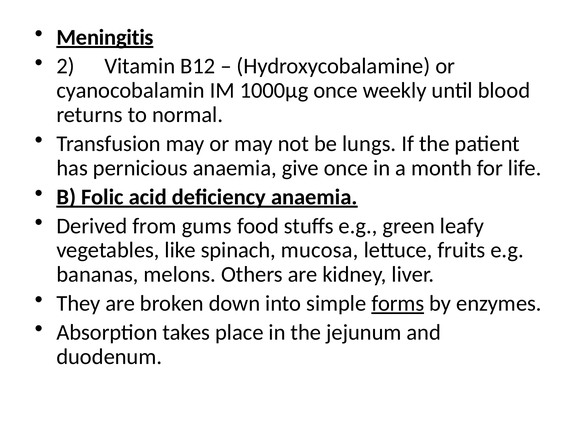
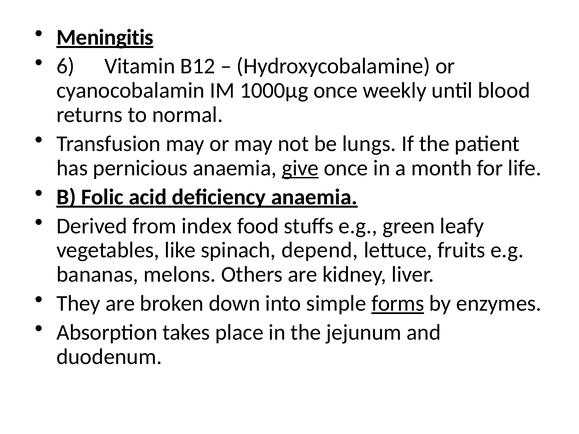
2: 2 -> 6 (66, 66)
give underline: none -> present (300, 168)
gums: gums -> index (207, 226)
mucosa: mucosa -> depend (320, 250)
